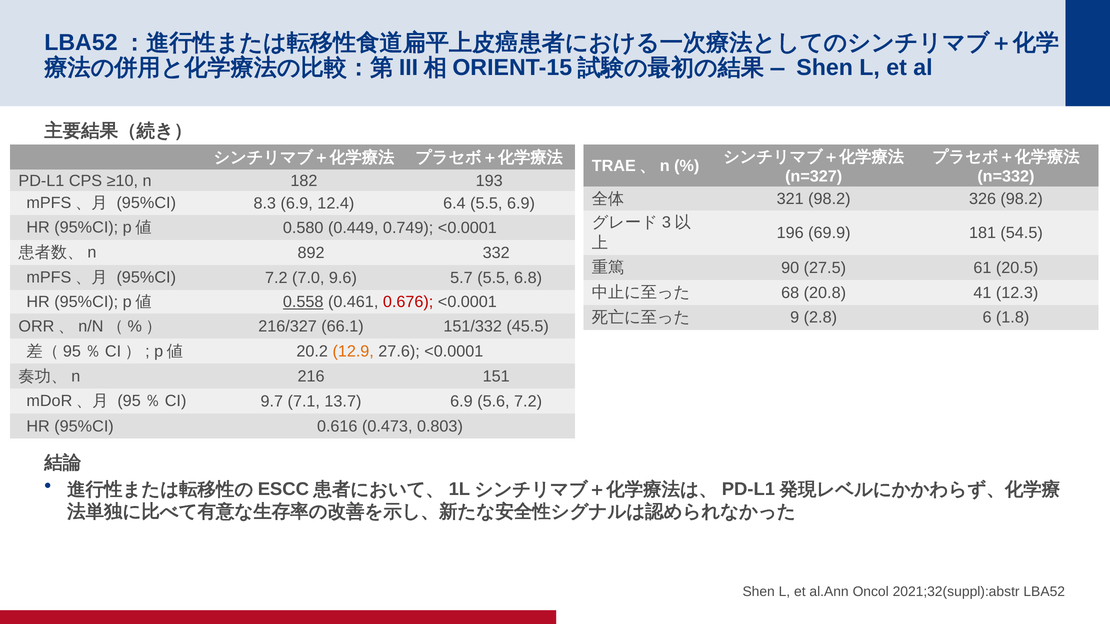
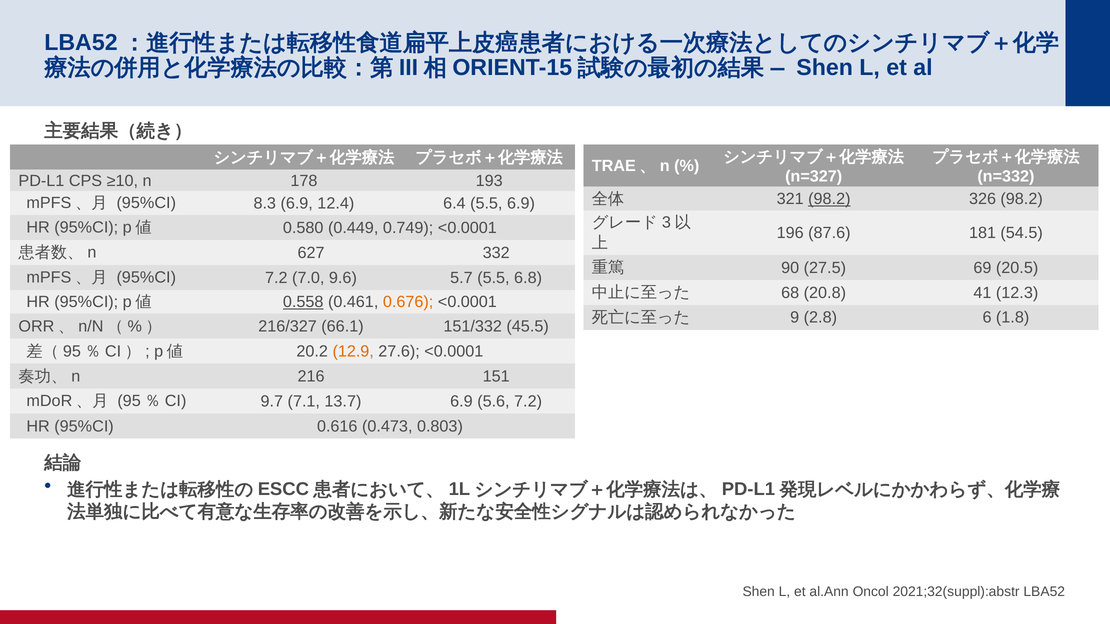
182: 182 -> 178 (304, 181)
98.2 underline: none -> present (829, 199)
69.9: 69.9 -> 87.6 (829, 233)
892: 892 -> 627 (311, 253)
61: 61 -> 69 (982, 268)
0.676 colour: red -> orange (408, 302)
